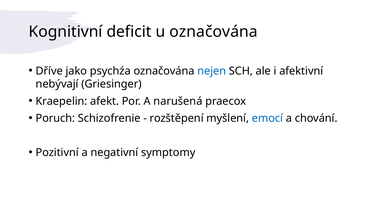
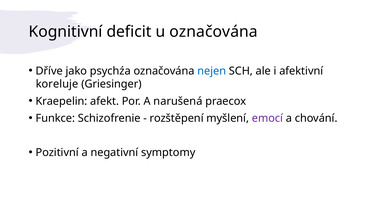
nebývají: nebývají -> koreluje (57, 84)
Poruch: Poruch -> Funkce (55, 118)
emocí colour: blue -> purple (267, 118)
